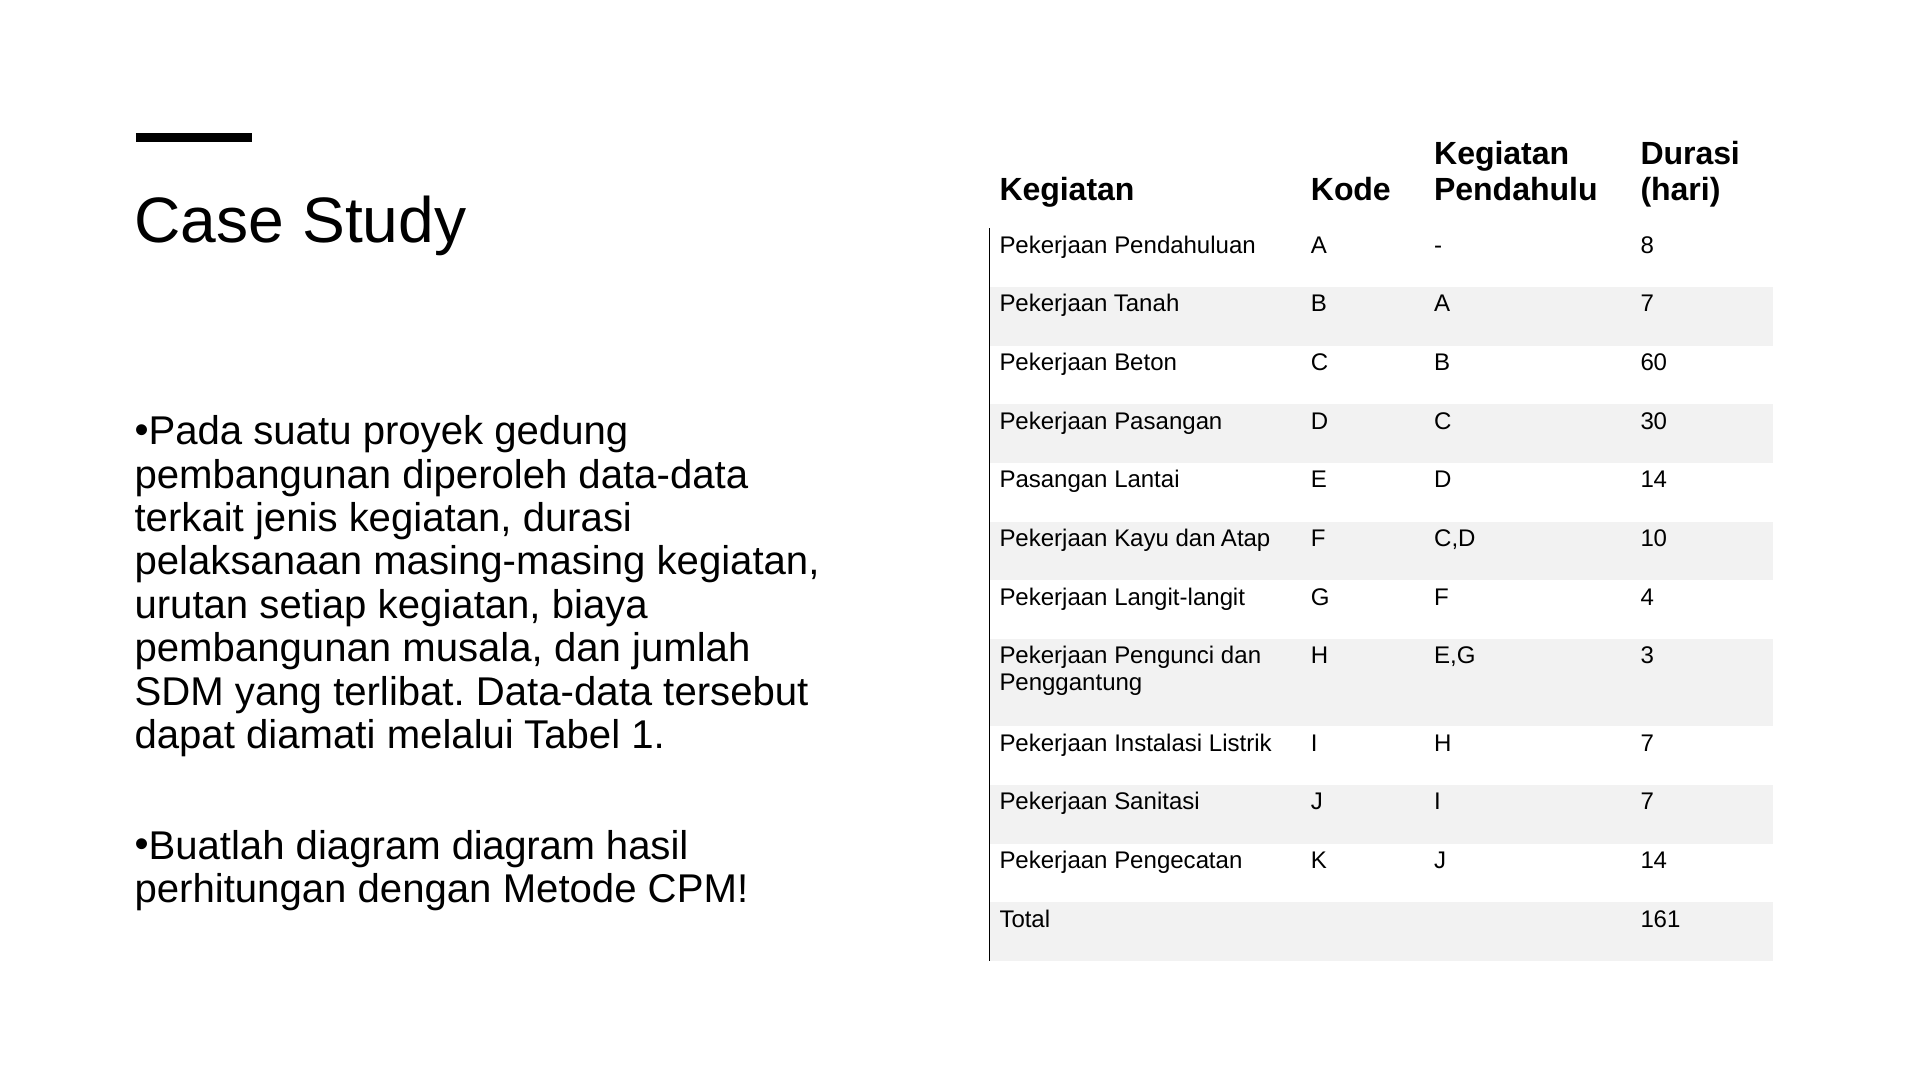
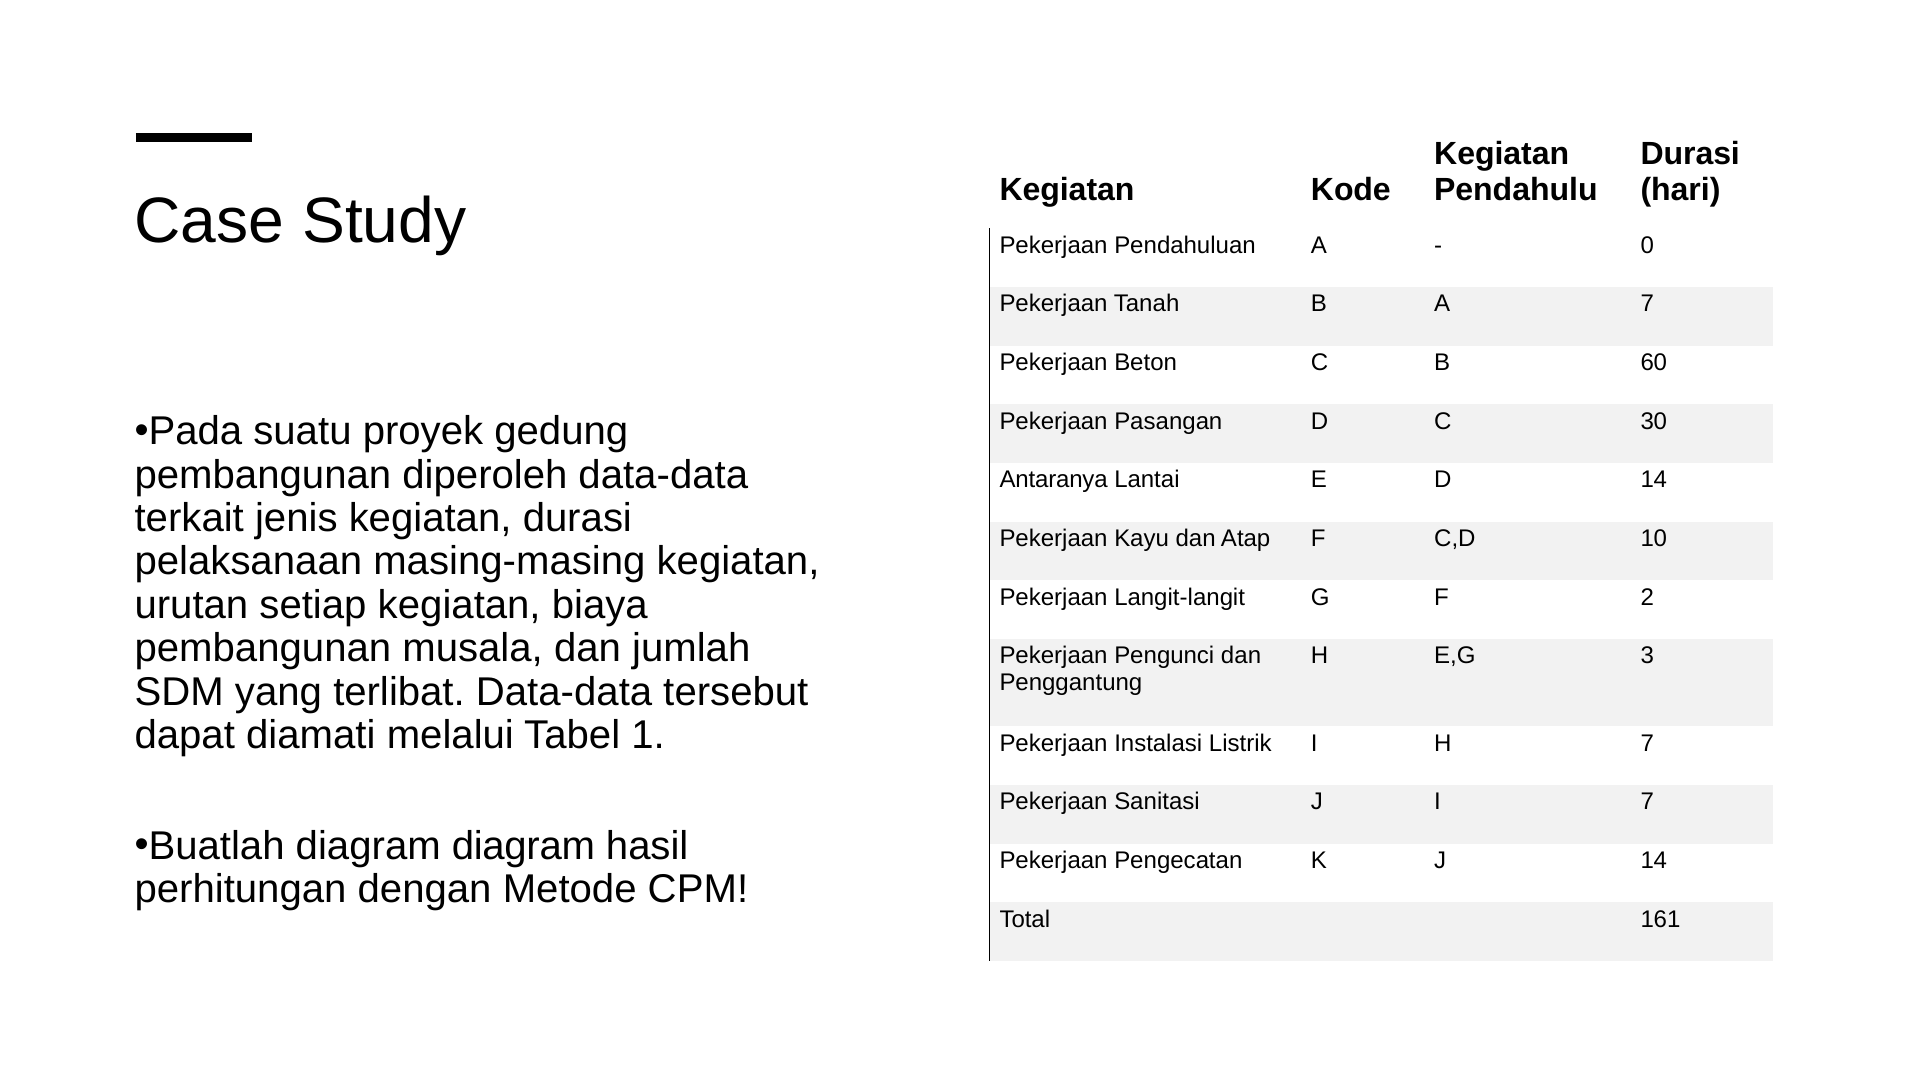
8: 8 -> 0 (1647, 245)
Pasangan: Pasangan -> Antaranya (1054, 480)
4: 4 -> 2 (1647, 597)
